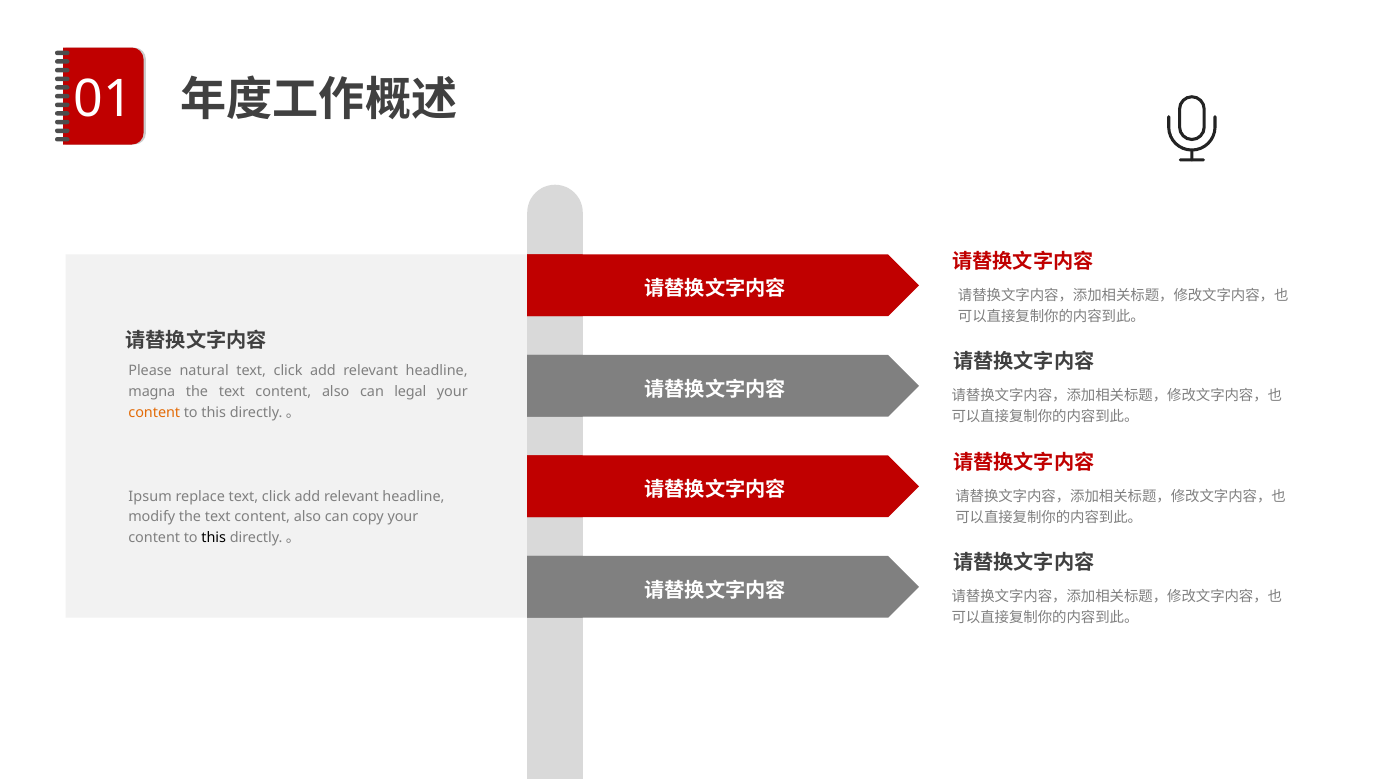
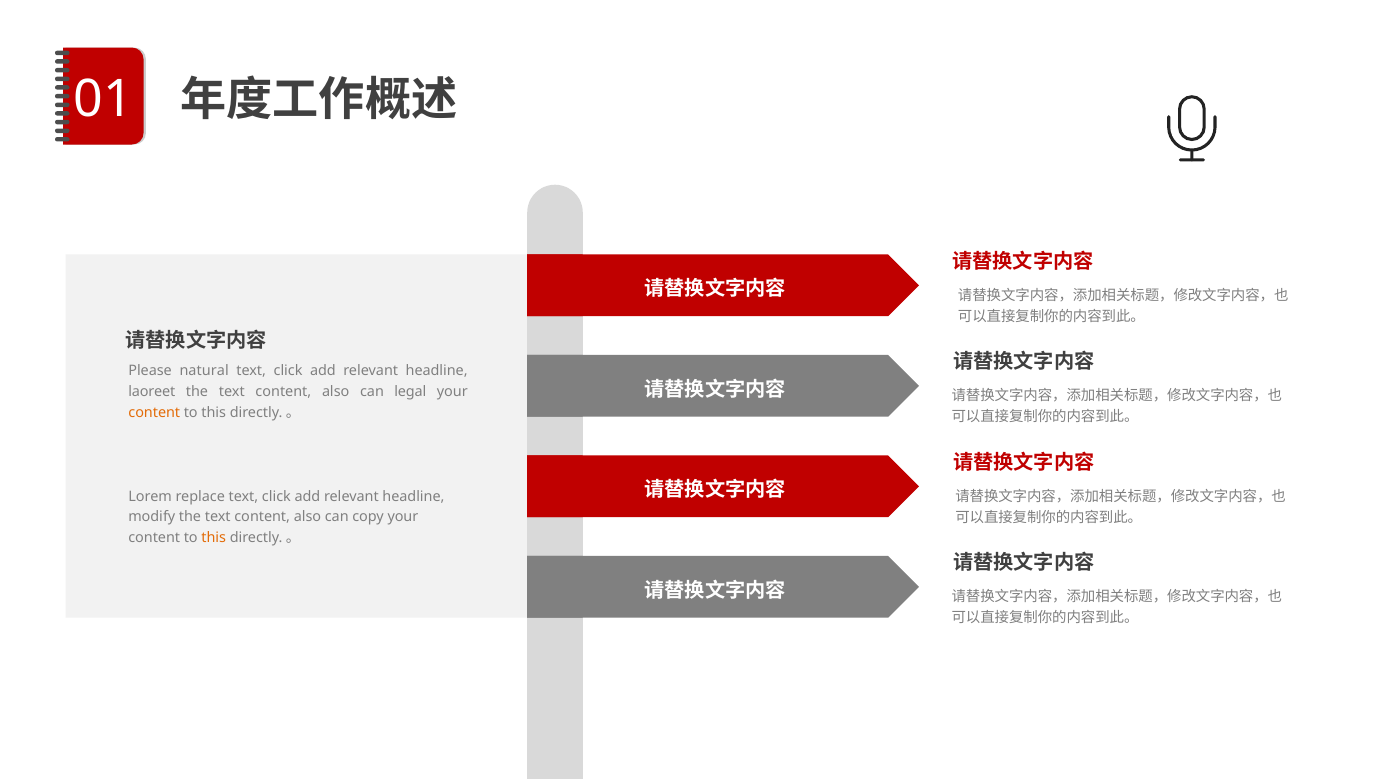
magna: magna -> laoreet (152, 392)
Ipsum: Ipsum -> Lorem (150, 496)
this colour: black -> orange (214, 538)
